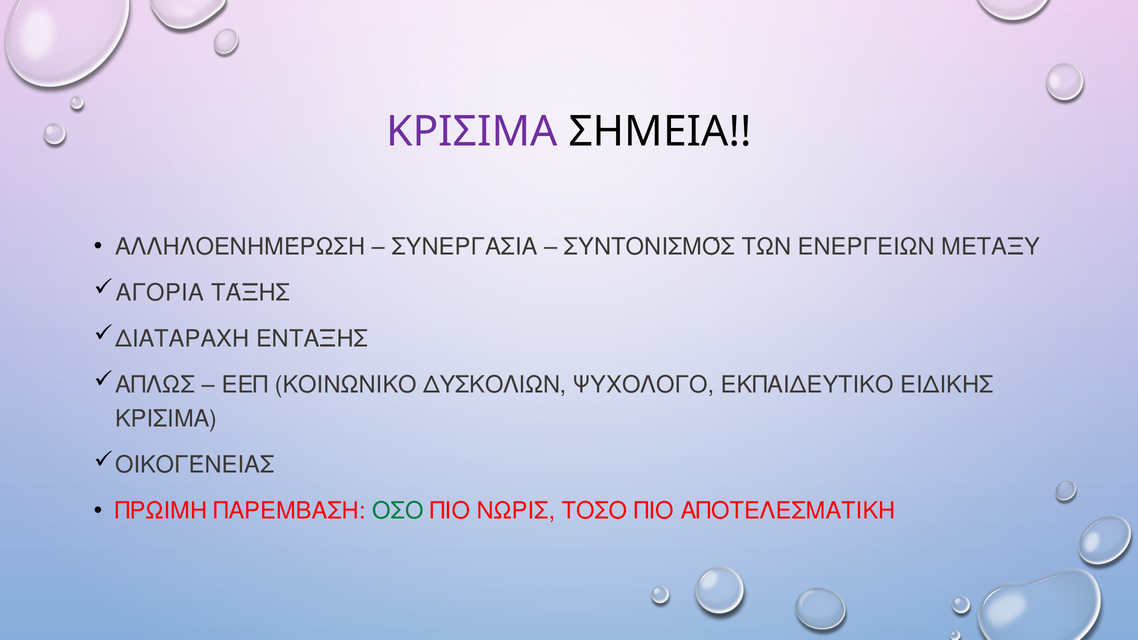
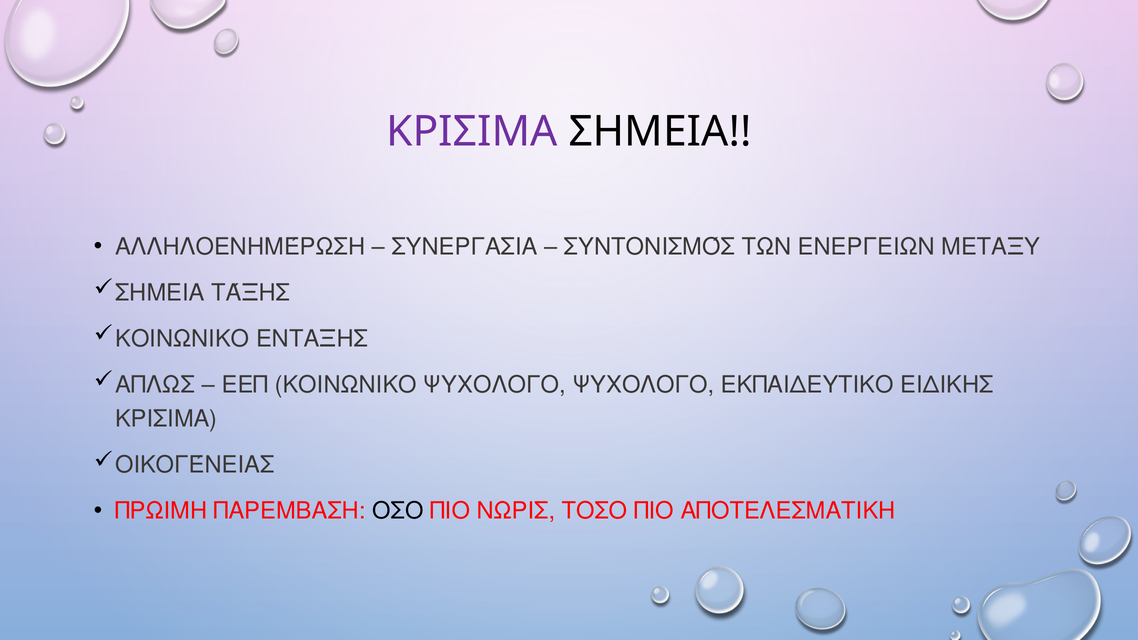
ΑΓΟΡΙΑ: ΑΓΟΡΙΑ -> ΣΗΜΕΙΑ (160, 293)
ΔΙΑΤΑΡΑΧΗ: ΔΙΑΤΑΡΑΧΗ -> ΚΟΙΝΩΝΙΚΟ (182, 339)
ΚΟΙΝΩΝΙΚΟ ΔΥΣΚΟΛΙΩΝ: ΔΥΣΚΟΛΙΩΝ -> ΨΥΧΟΛΟΓΟ (495, 385)
ΟΣΟ colour: green -> black (398, 511)
